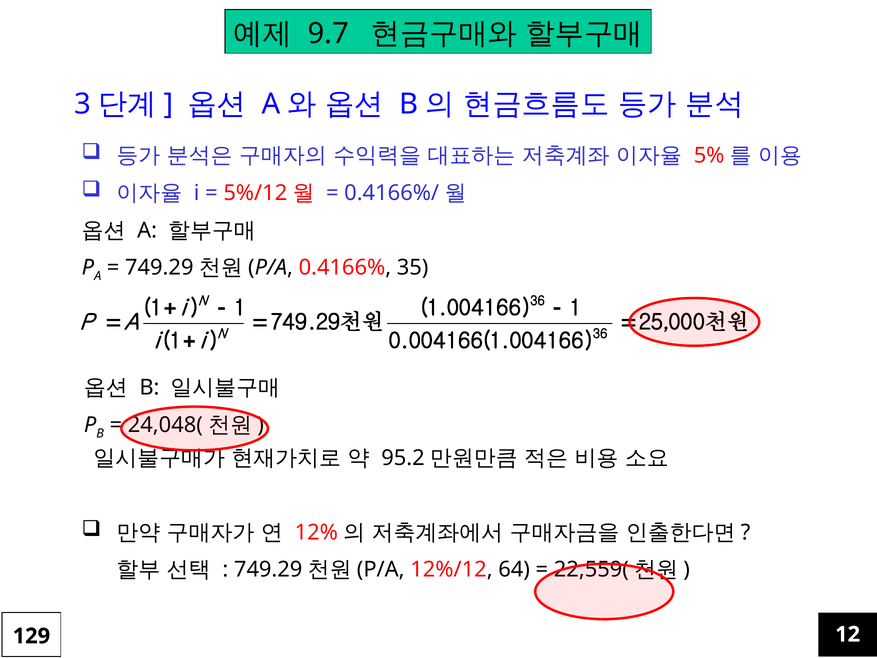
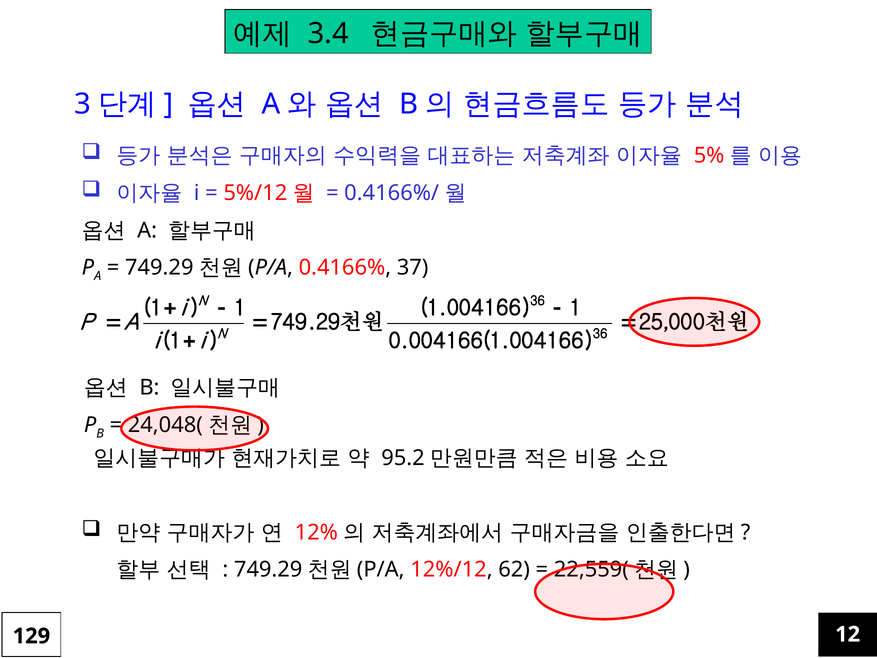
9.7: 9.7 -> 3.4 (328, 33)
35: 35 -> 37 (413, 268)
64: 64 -> 62 (514, 569)
